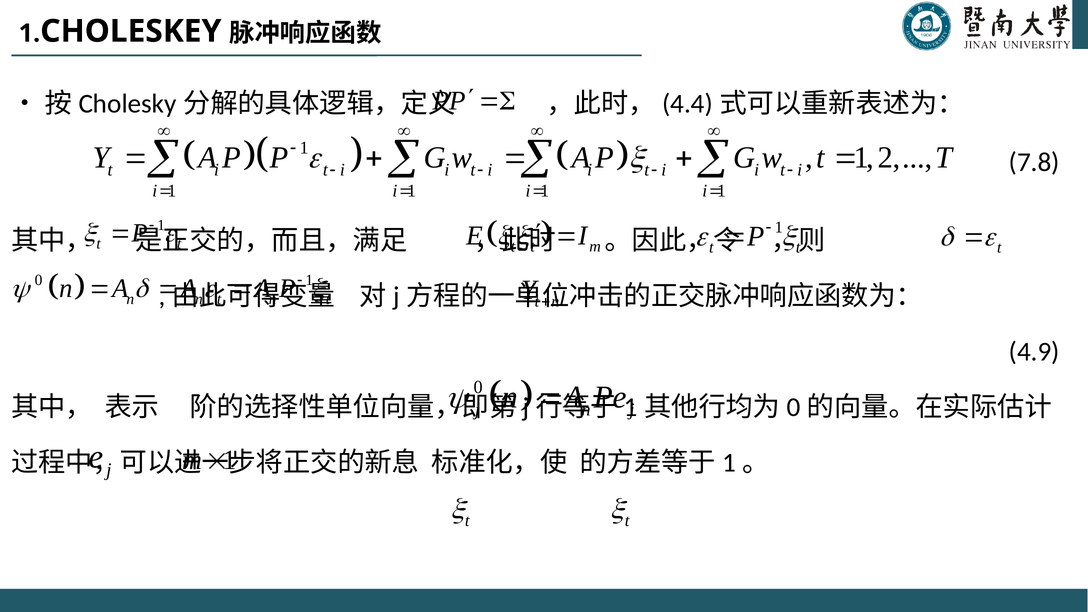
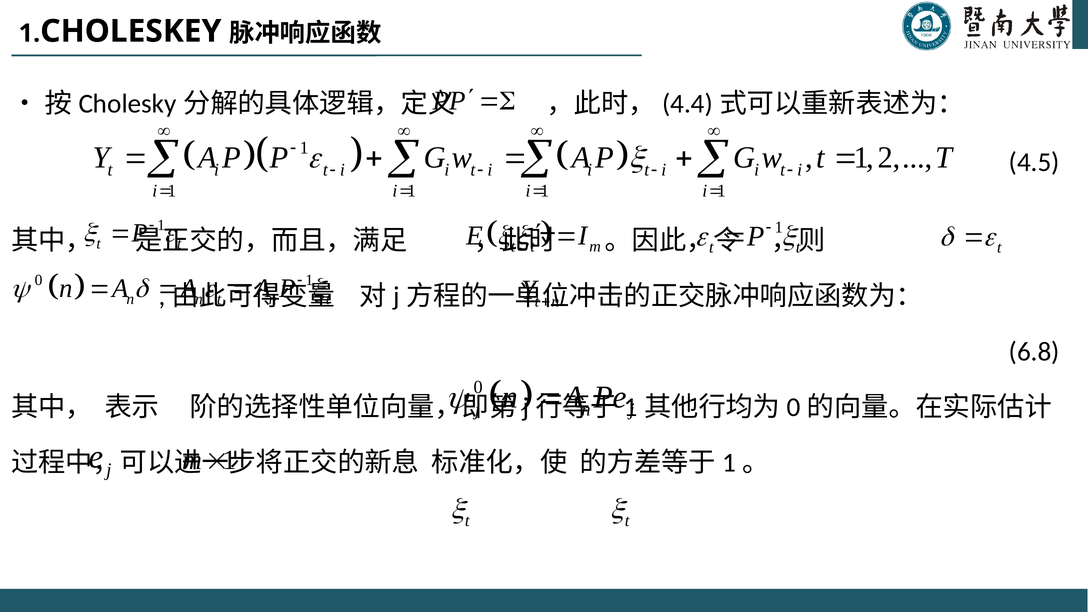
7.8: 7.8 -> 4.5 (1034, 162)
4.9: 4.9 -> 6.8 (1034, 352)
